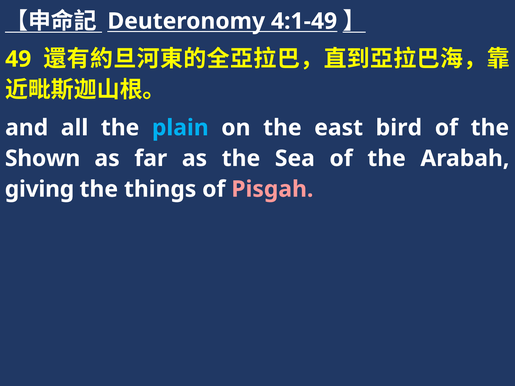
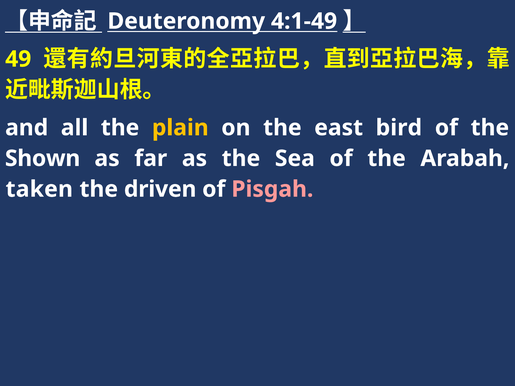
plain colour: light blue -> yellow (180, 128)
giving: giving -> taken (39, 189)
things: things -> driven (160, 189)
